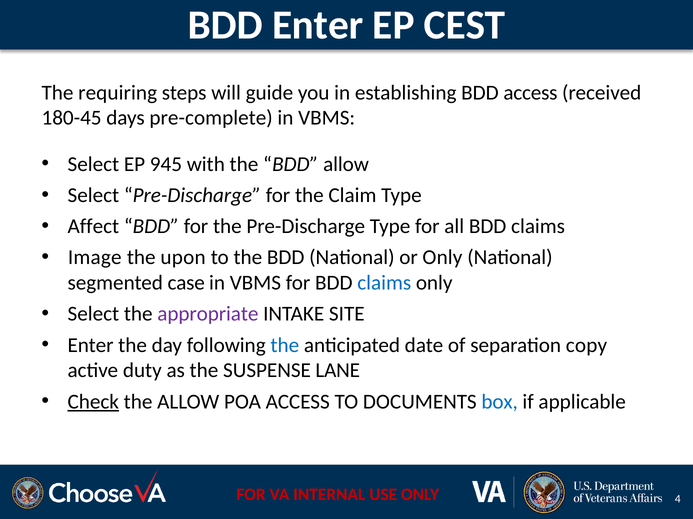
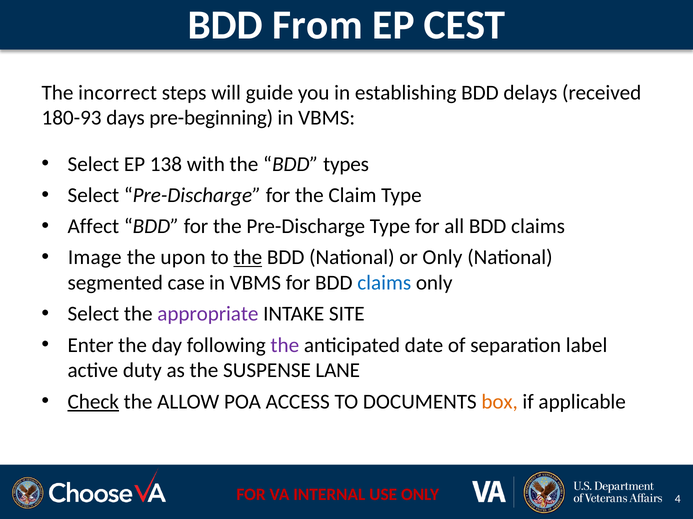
BDD Enter: Enter -> From (317, 25)
requiring: requiring -> incorrect (118, 93)
BDD access: access -> delays (530, 93)
180-45: 180-45 -> 180-93 (72, 118)
pre-complete: pre-complete -> pre-beginning (211, 118)
945: 945 -> 138 (166, 164)
BDD allow: allow -> types (346, 164)
the underline: none -> present (248, 258)
the colour: blue -> purple (285, 346)
copy: copy -> label (587, 346)
box colour: blue -> orange (500, 402)
